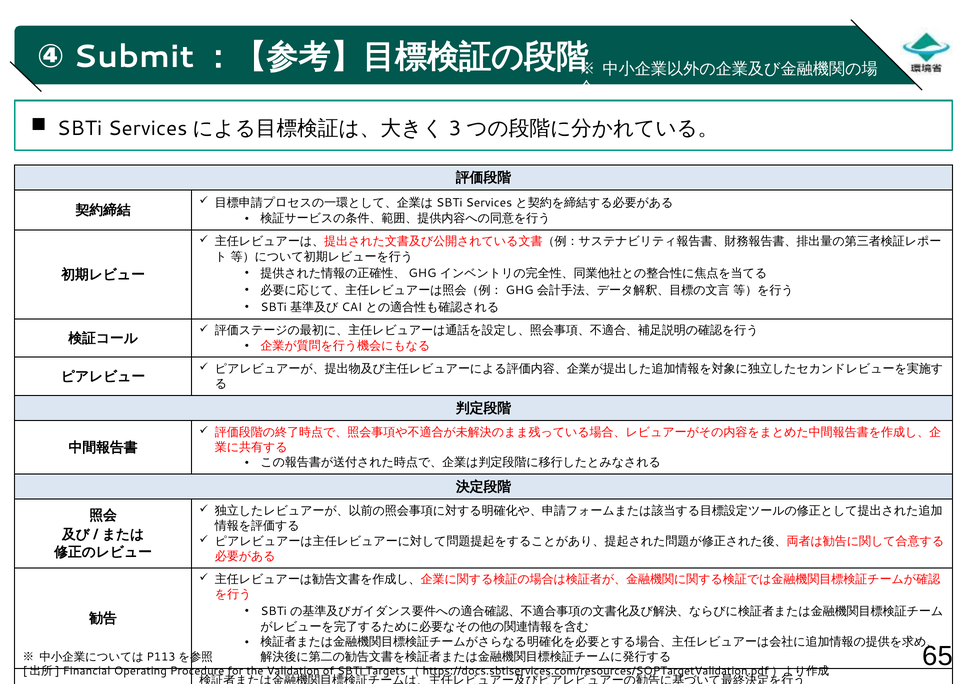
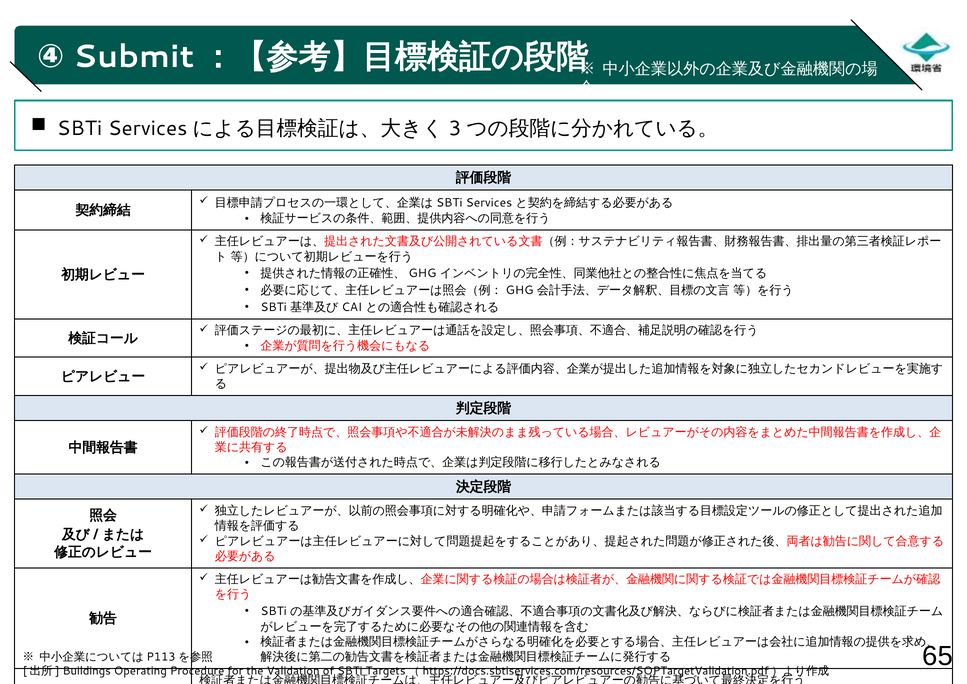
Financial: Financial -> Buildings (87, 671)
